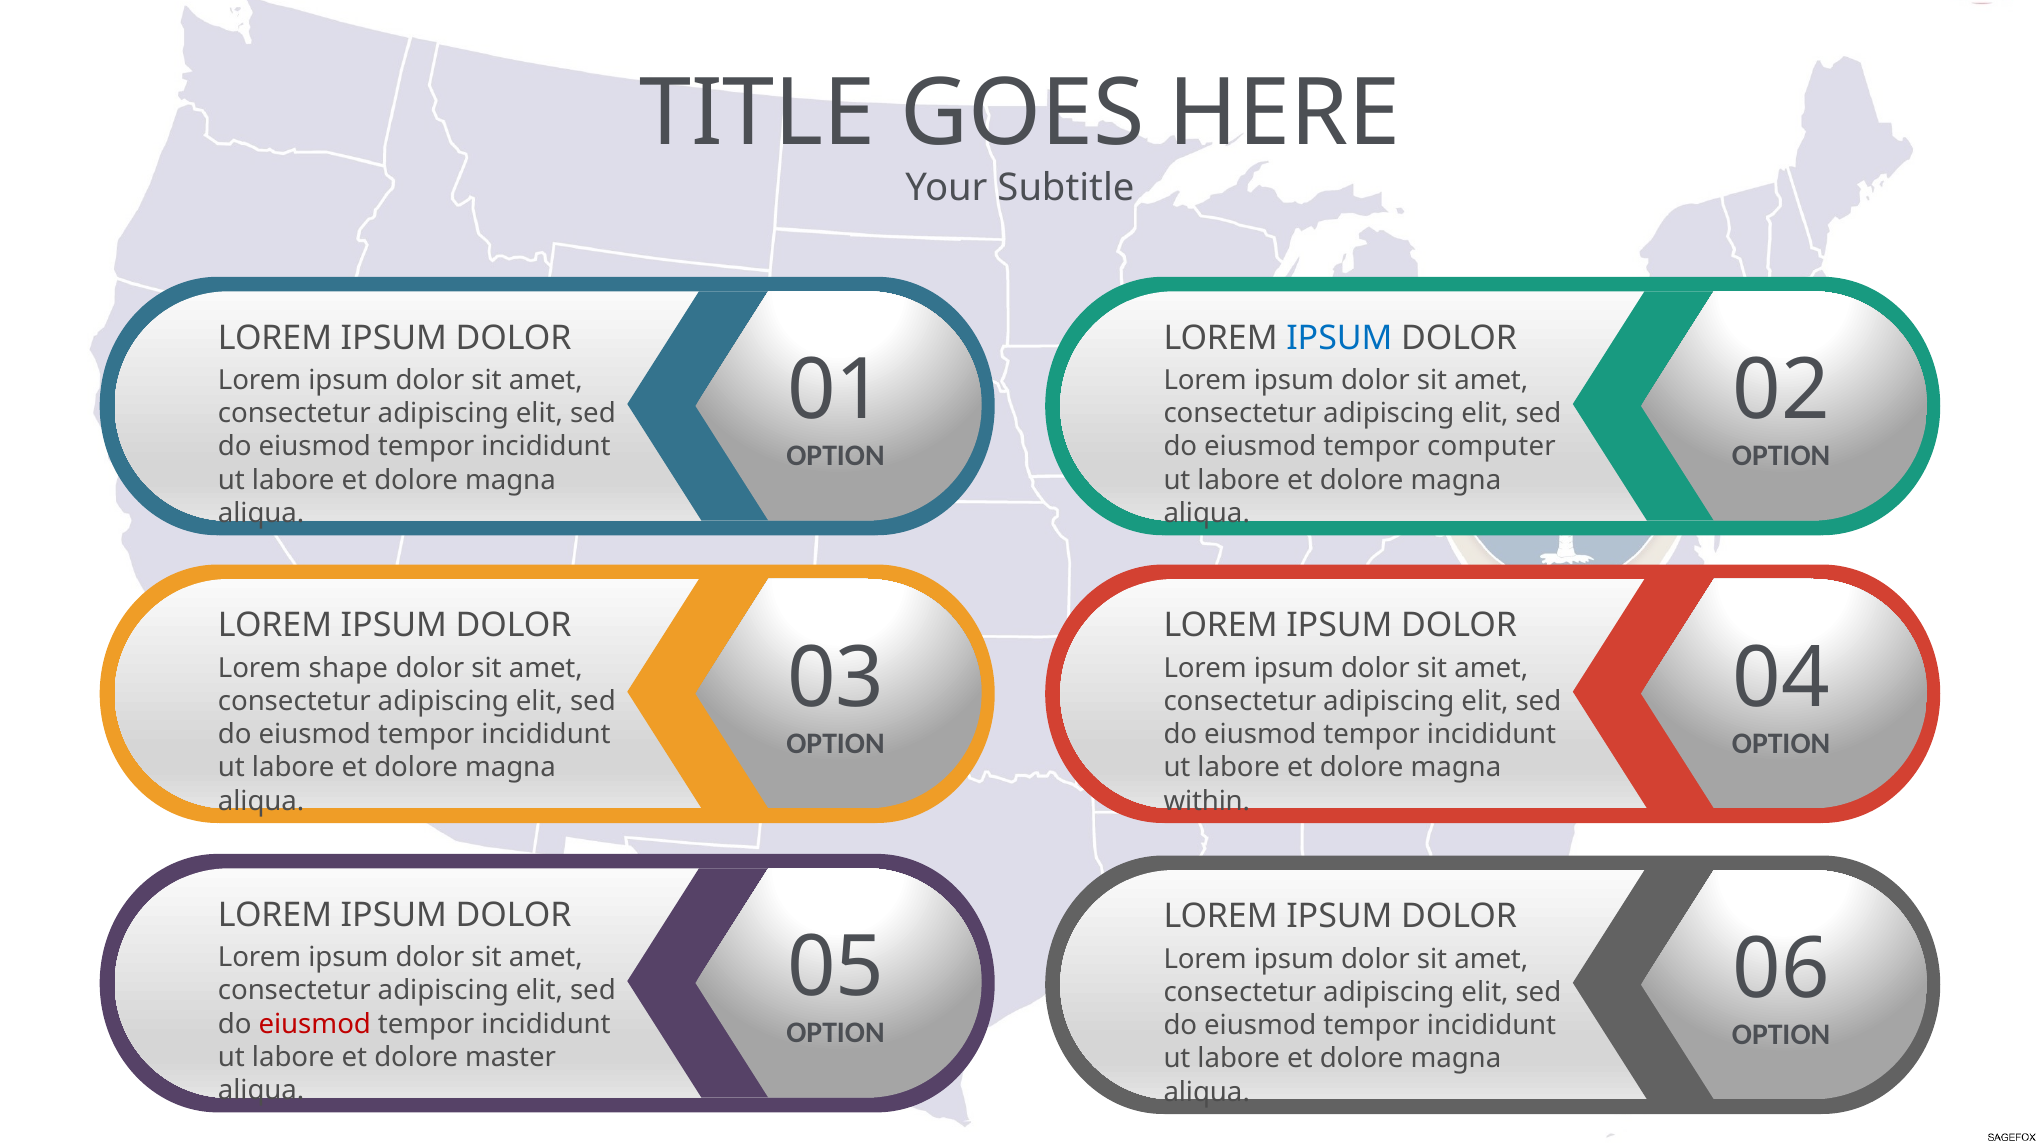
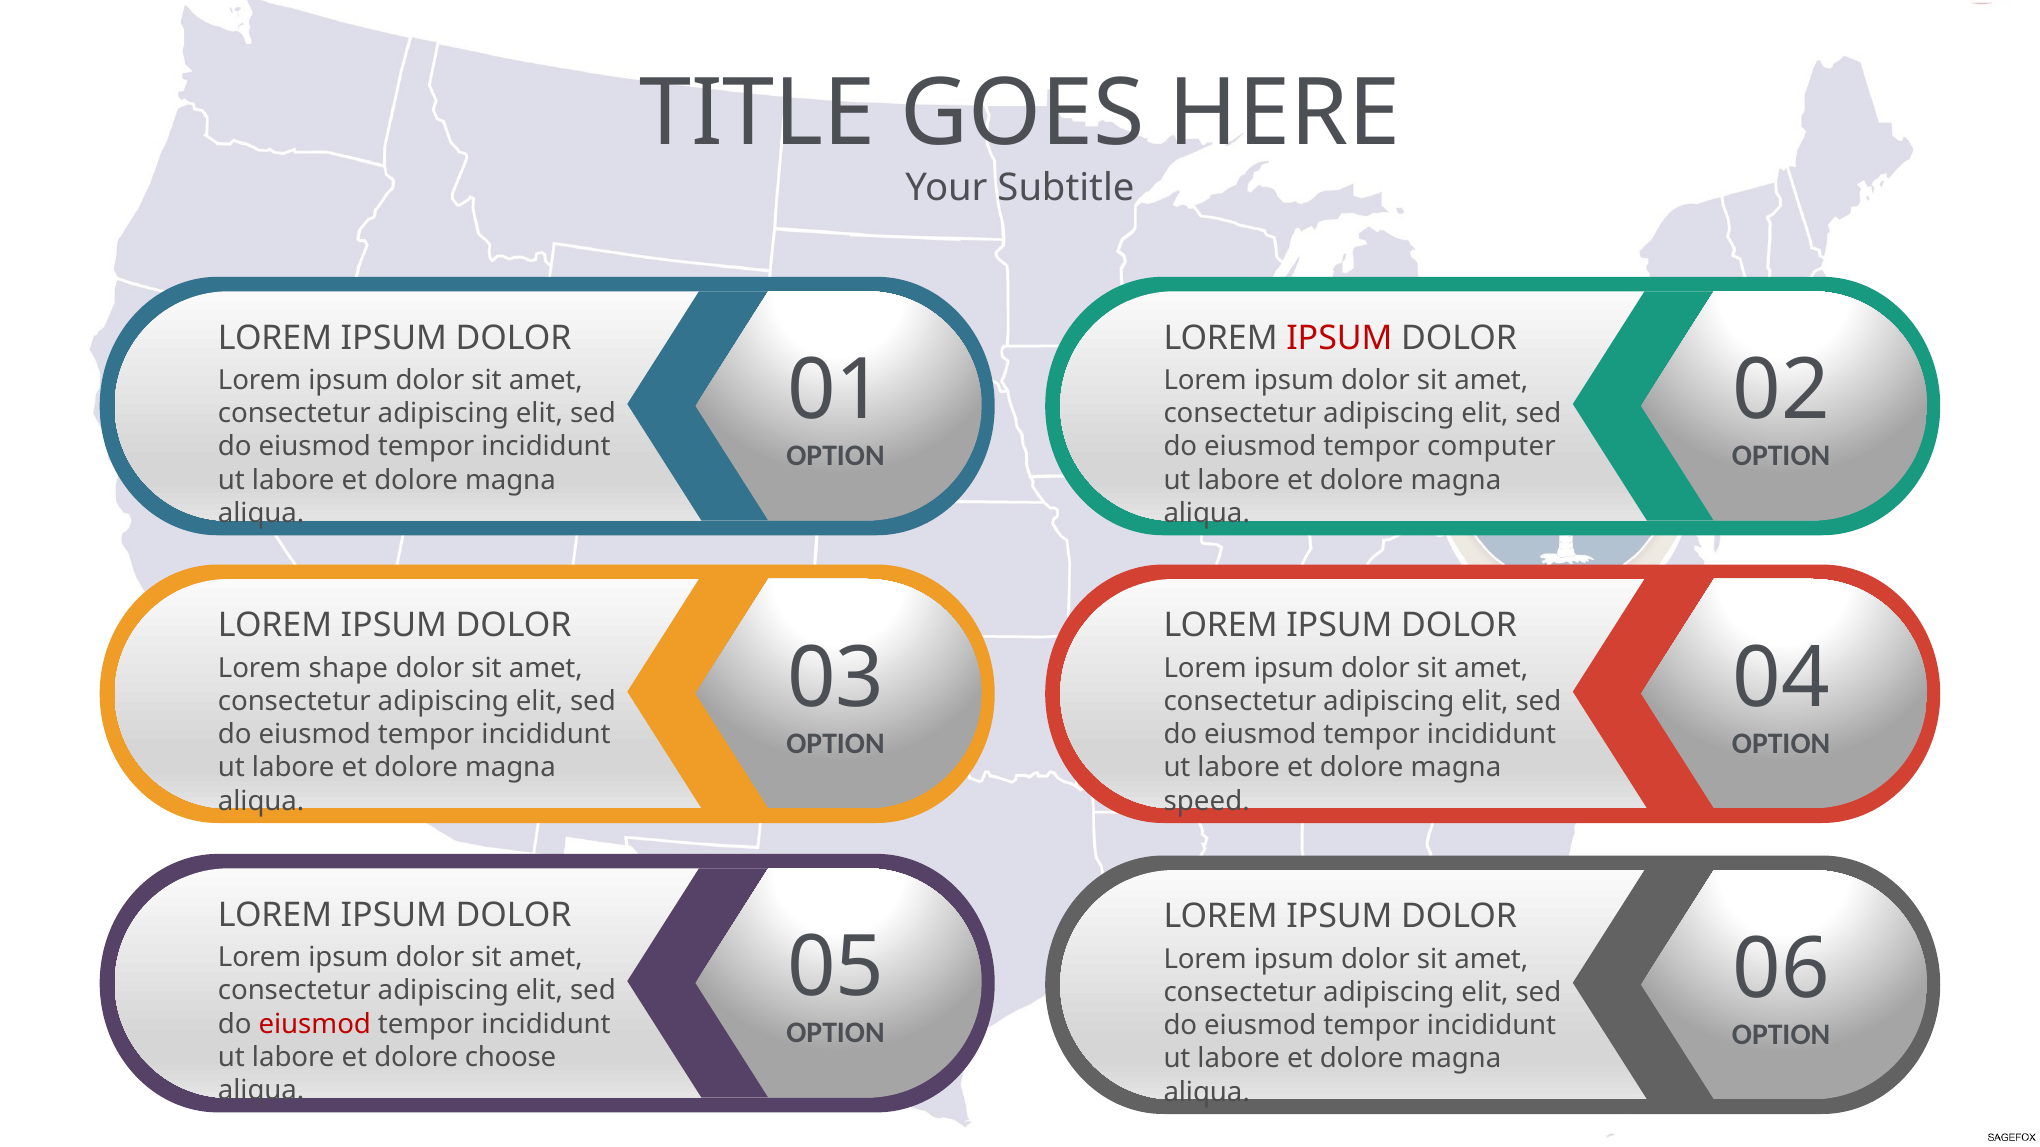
IPSUM colour: blue -> red (1339, 338)
within: within -> speed (1207, 801)
master: master -> choose (511, 1058)
